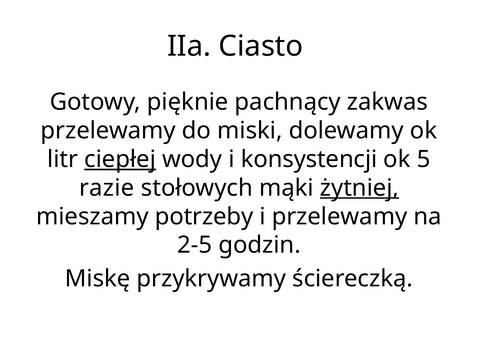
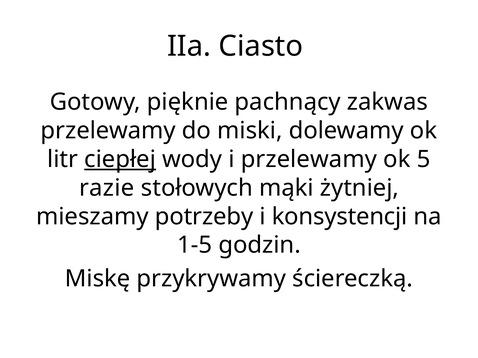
i konsystencji: konsystencji -> przelewamy (309, 159)
żytniej underline: present -> none (359, 188)
i przelewamy: przelewamy -> konsystencji (340, 217)
2-5: 2-5 -> 1-5 (195, 245)
